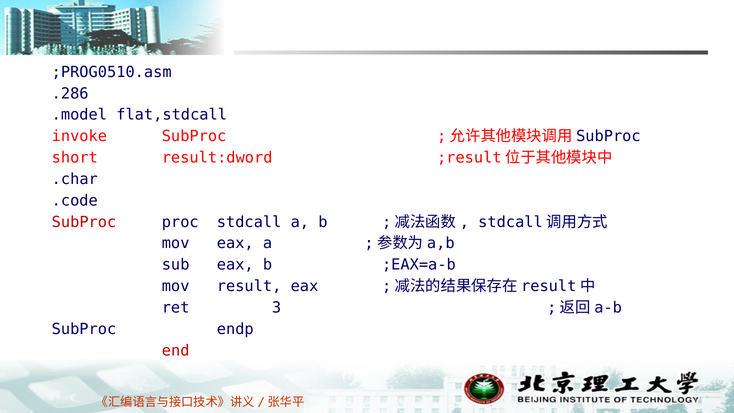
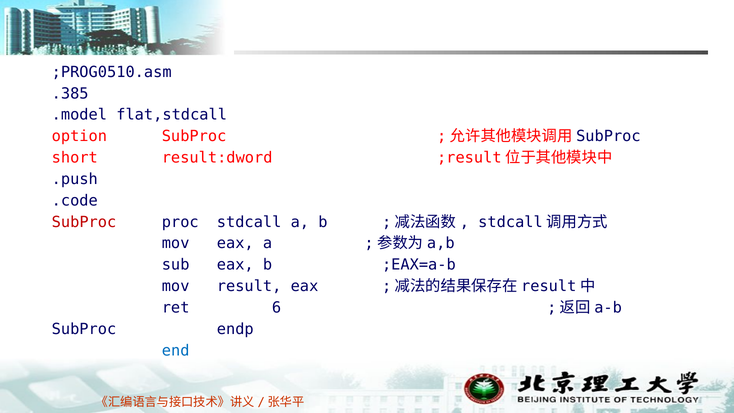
.286: .286 -> .385 (70, 93)
invoke: invoke -> option (79, 136)
.char: .char -> .push (75, 179)
3: 3 -> 6 (277, 308)
end colour: red -> blue (176, 350)
